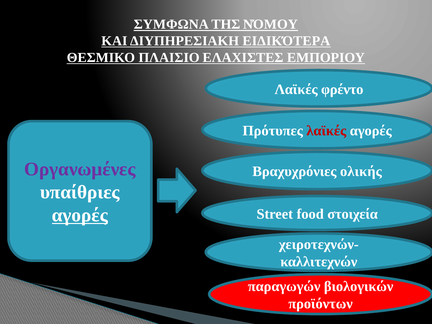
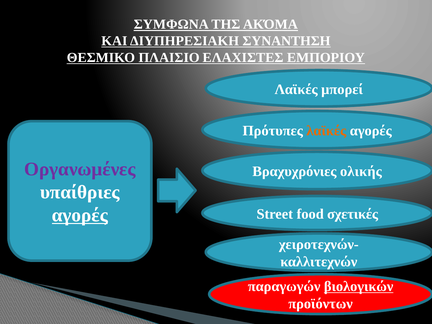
ΝΌΜΟΥ: ΝΌΜΟΥ -> ΑΚΌΜΑ (270, 24)
ΕΙΔΙΚΌΤΕΡΑ: ΕΙΔΙΚΌΤΕΡΑ -> ΣΥΝΑΝΤΗΣΗ (286, 41)
φρέντο: φρέντο -> μπορεί (342, 89)
λαϊκές colour: red -> orange (326, 131)
στοιχεία: στοιχεία -> σχετικές (353, 214)
βιολογικών underline: none -> present (359, 287)
